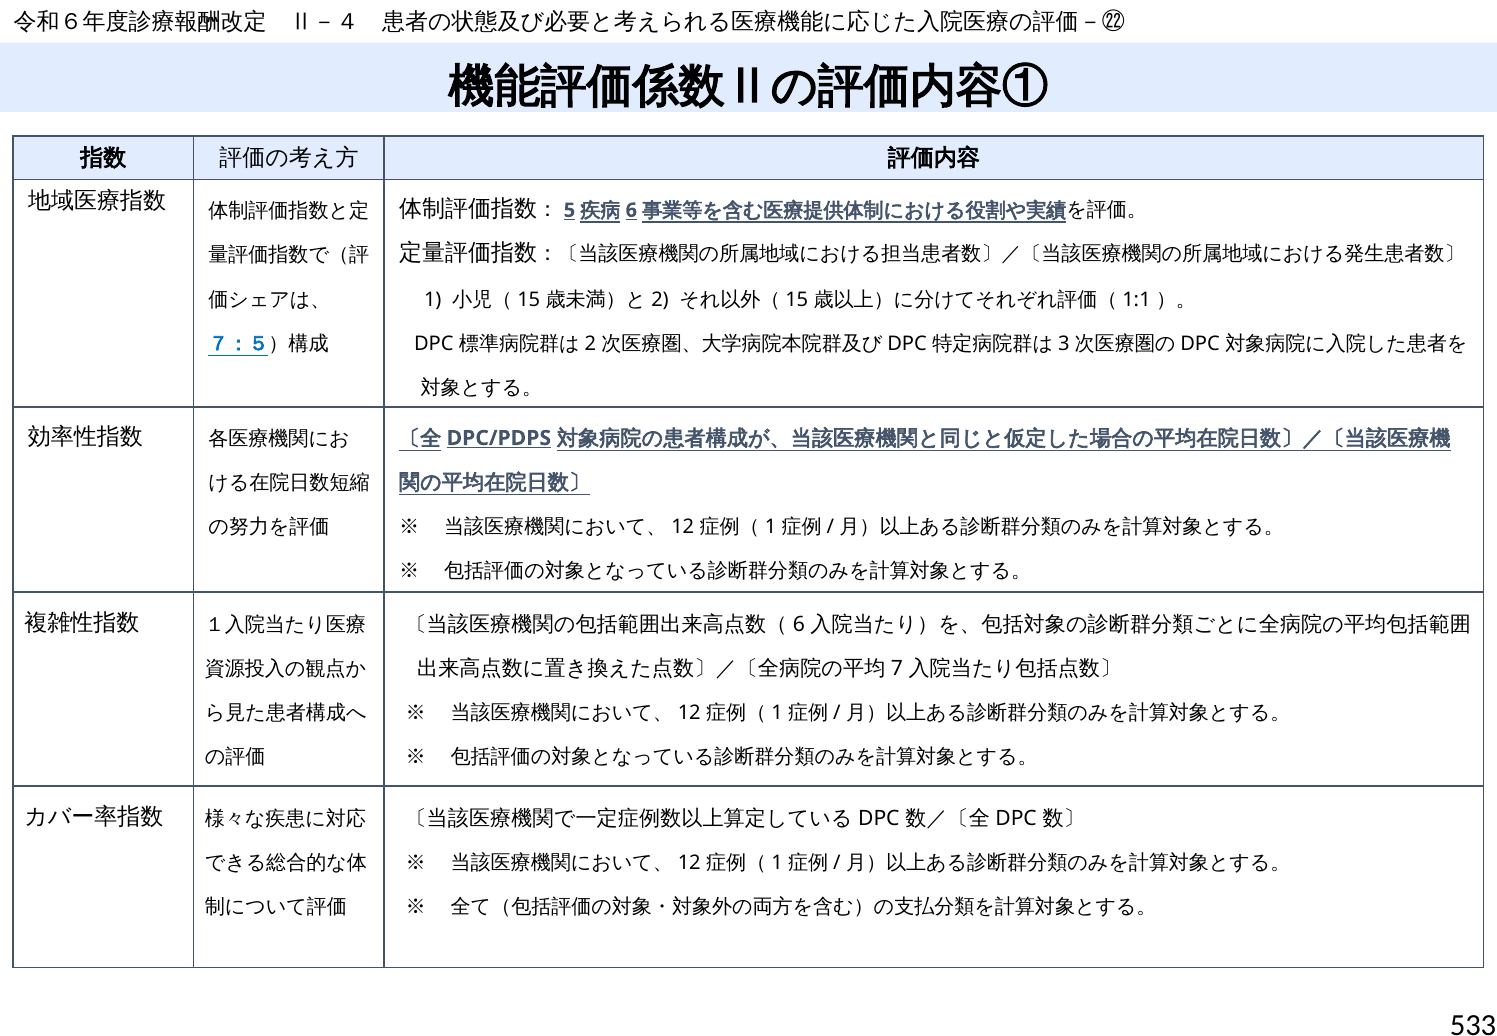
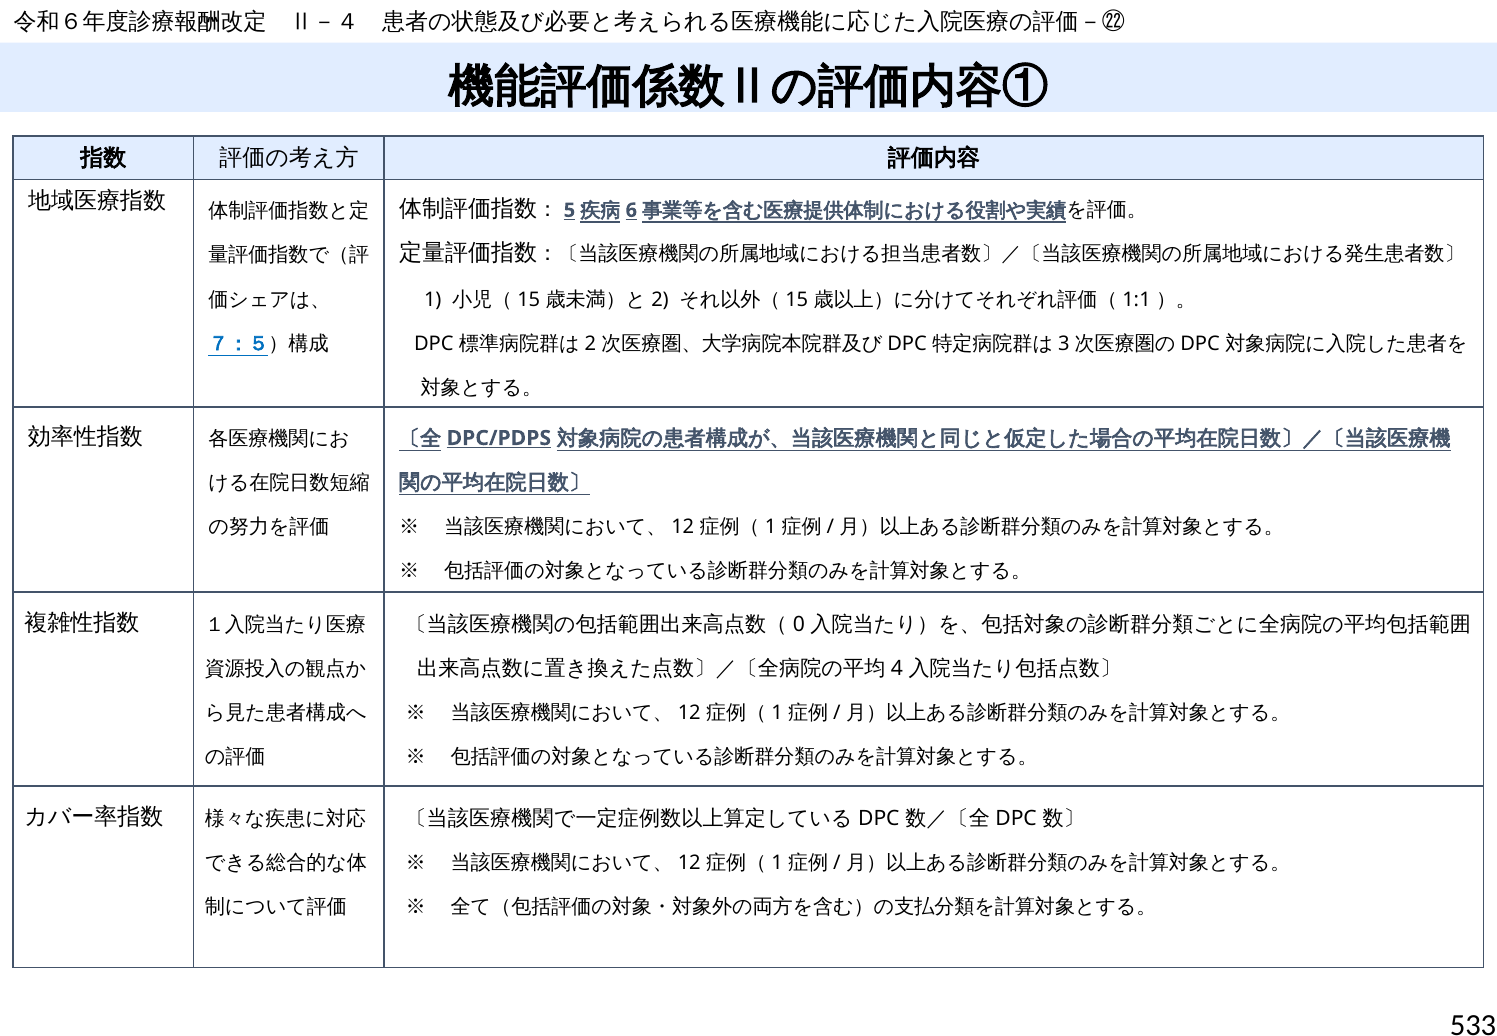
6: 6 -> 0 (799, 624)
7: 7 -> 4 (897, 668)
